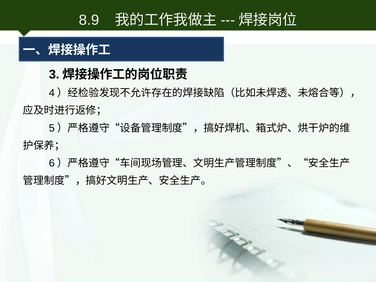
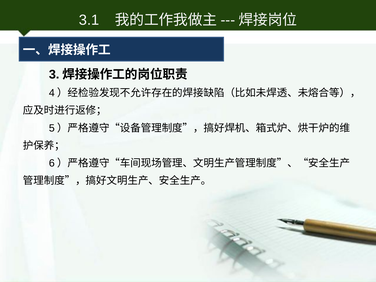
8.9: 8.9 -> 3.1 (89, 20)
